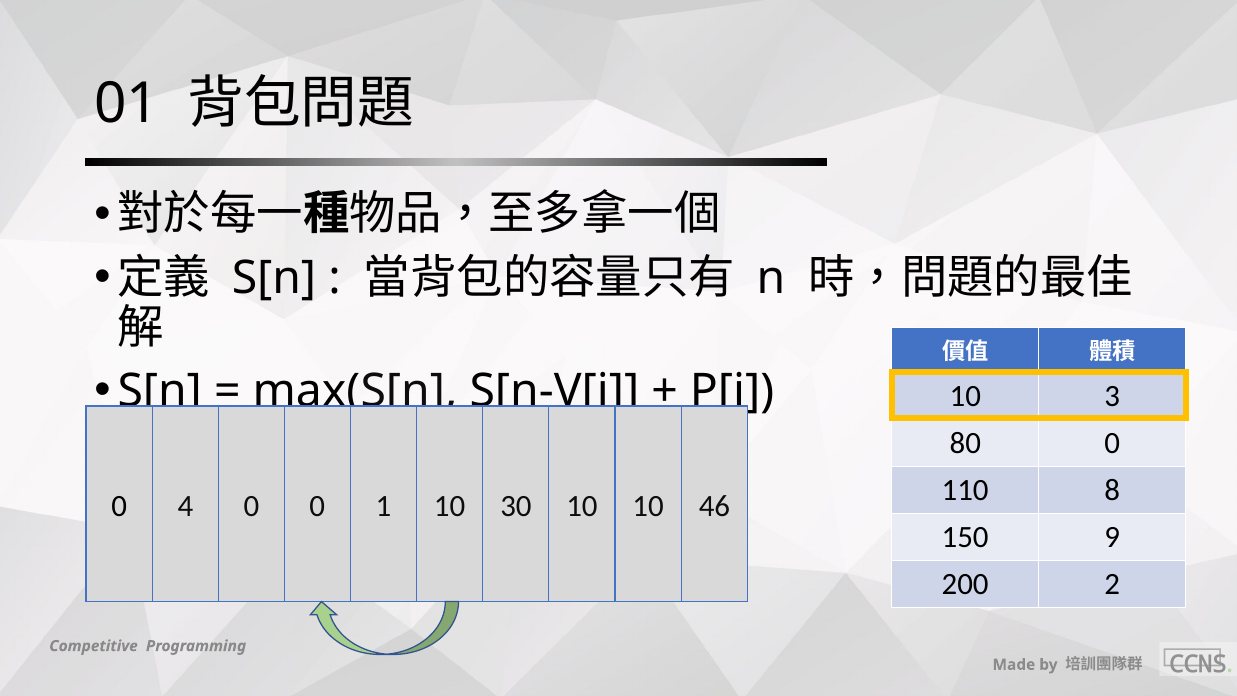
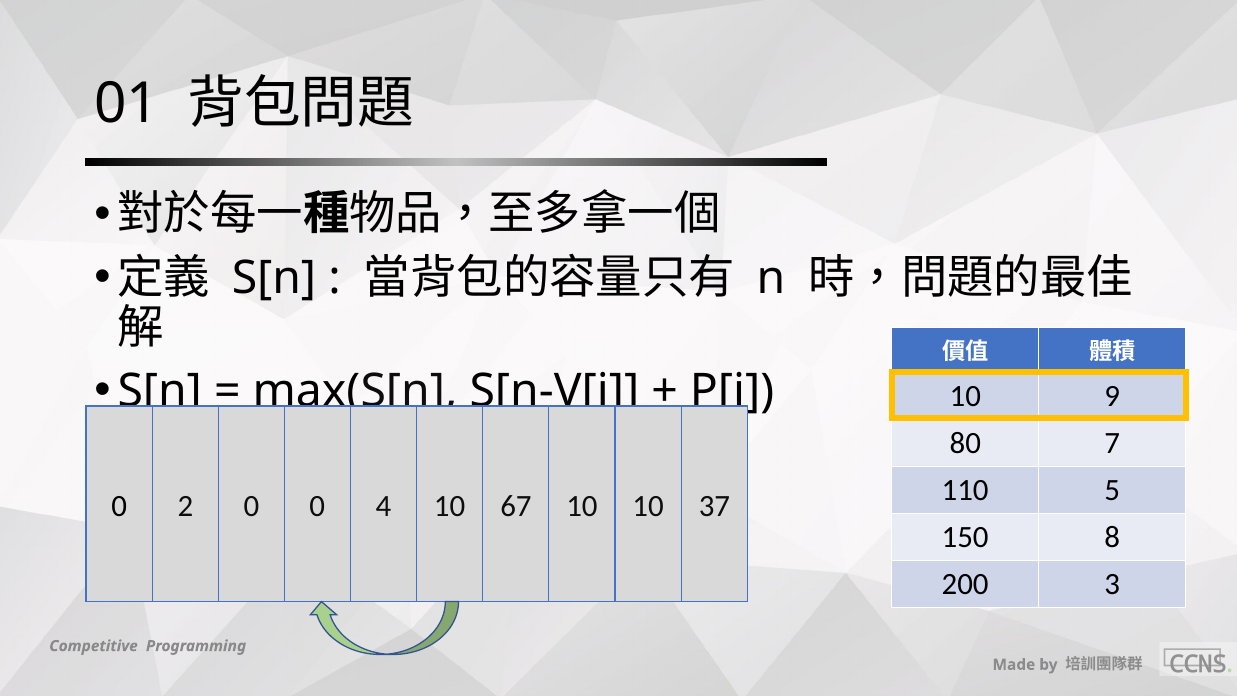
3: 3 -> 9 (1112, 396)
80 0: 0 -> 7 (1112, 443)
8: 8 -> 5 (1112, 490)
4: 4 -> 2 (185, 506)
1: 1 -> 4 (383, 506)
30: 30 -> 67 (516, 506)
46: 46 -> 37 (714, 506)
9: 9 -> 8 (1112, 537)
2: 2 -> 3 (1112, 584)
